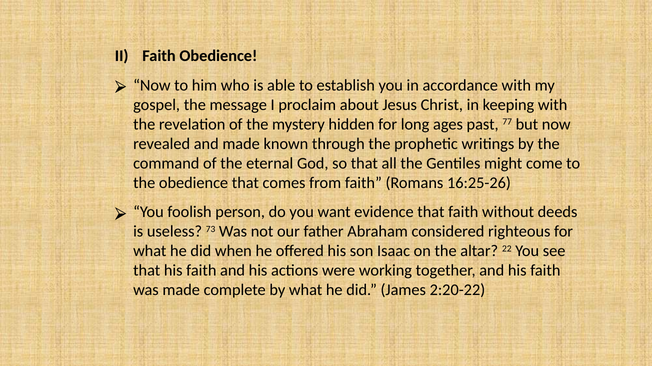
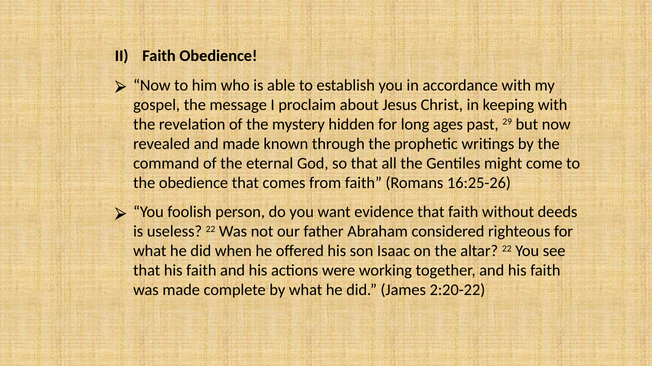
77: 77 -> 29 (507, 122)
useless 73: 73 -> 22 (211, 229)
